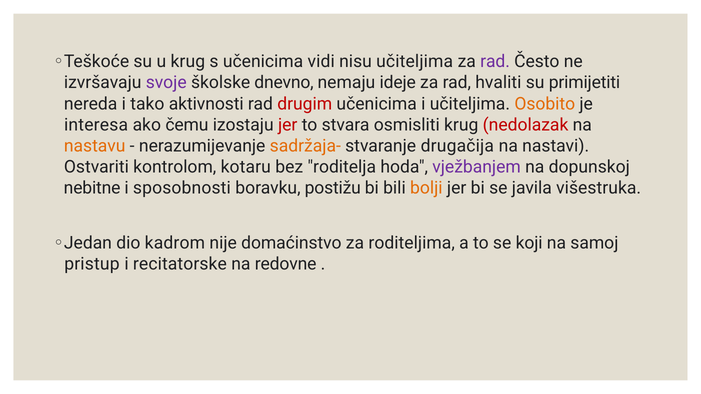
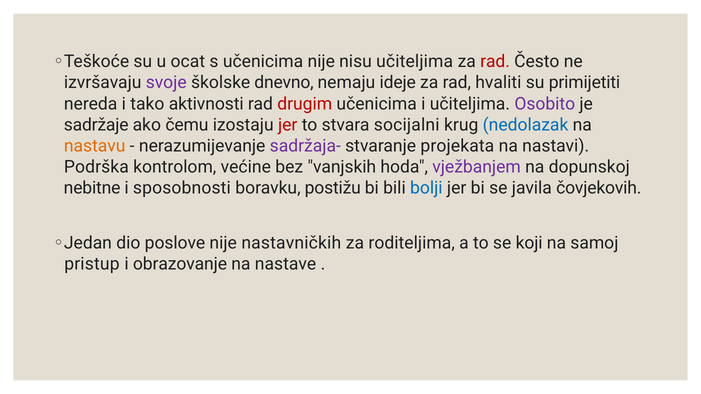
u krug: krug -> ocat (188, 62)
učenicima vidi: vidi -> nije (321, 62)
rad colour: purple -> red (495, 62)
Osobito colour: orange -> purple (545, 104)
interesa: interesa -> sadržaje (96, 125)
osmisliti: osmisliti -> socijalni (407, 125)
nedolazak colour: red -> blue (526, 125)
sadržaja- colour: orange -> purple (305, 146)
drugačija: drugačija -> projekata (457, 146)
Ostvariti: Ostvariti -> Podrška (96, 167)
kotaru: kotaru -> većine (246, 167)
roditelja: roditelja -> vanjskih (342, 167)
bolji colour: orange -> blue (426, 188)
višestruka: višestruka -> čovjekovih (599, 188)
kadrom: kadrom -> poslove (175, 243)
domaćinstvo: domaćinstvo -> nastavničkih (291, 243)
recitatorske: recitatorske -> obrazovanje (180, 264)
redovne: redovne -> nastave (286, 264)
